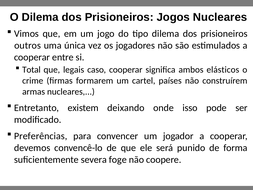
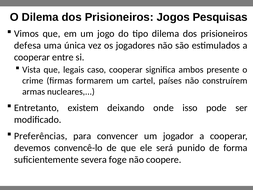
Jogos Nucleares: Nucleares -> Pesquisas (220, 17)
outros: outros -> defesa (28, 45)
Total: Total -> Vista (31, 70)
elásticos: elásticos -> presente (223, 70)
